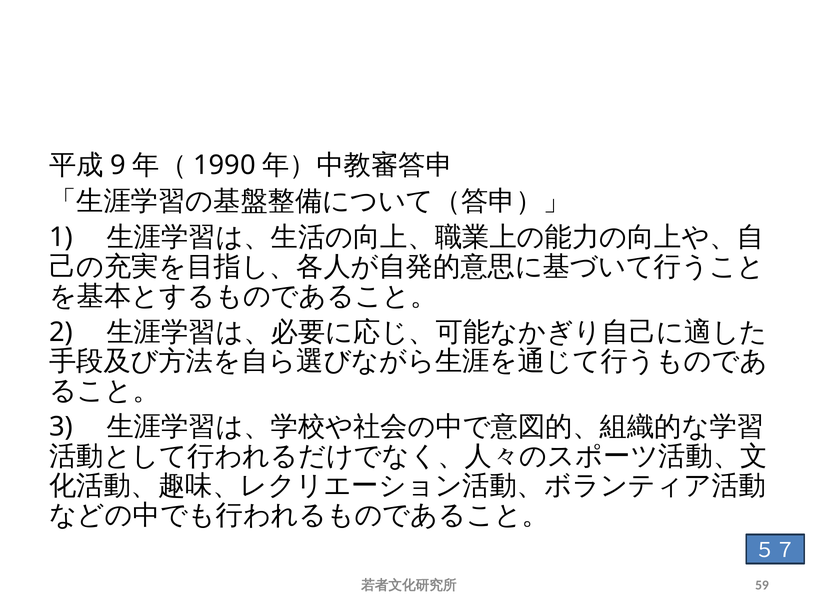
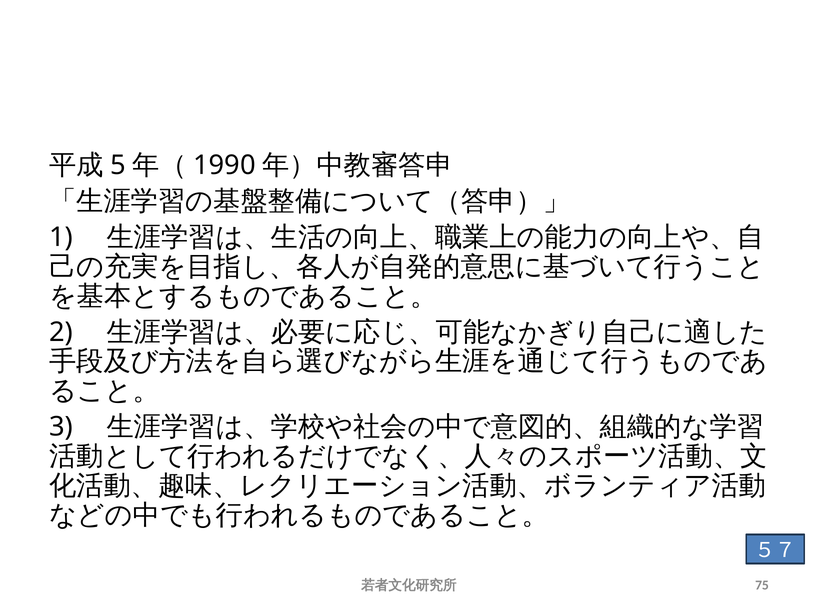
9: 9 -> 5 (118, 166)
59: 59 -> 75 (762, 586)
